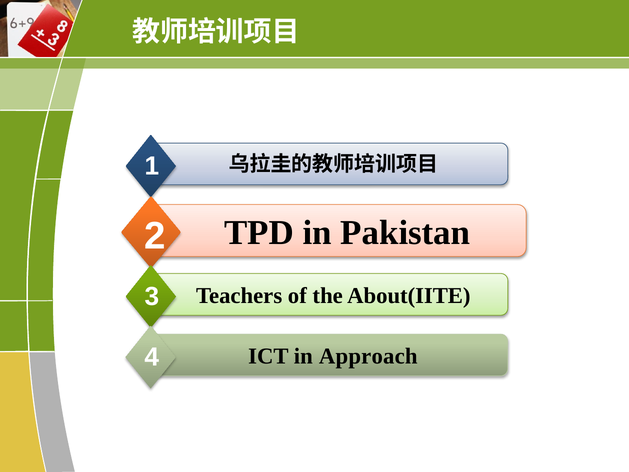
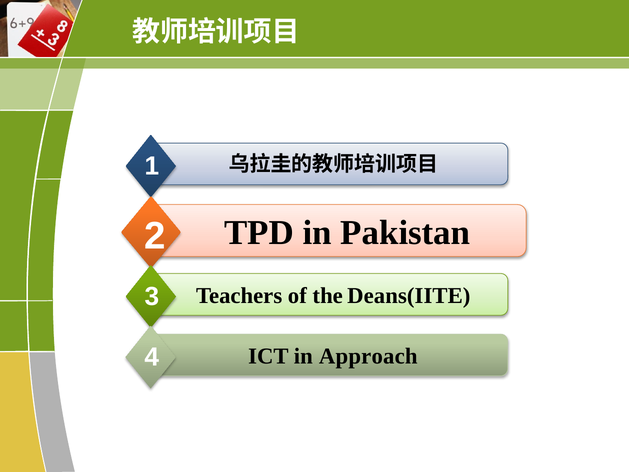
About(IITE: About(IITE -> Deans(IITE (409, 295)
